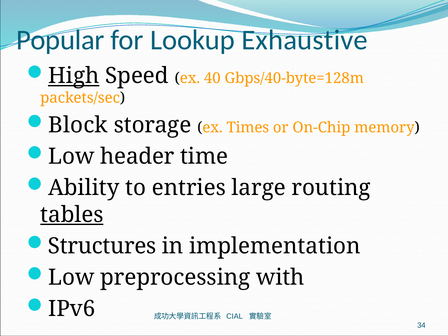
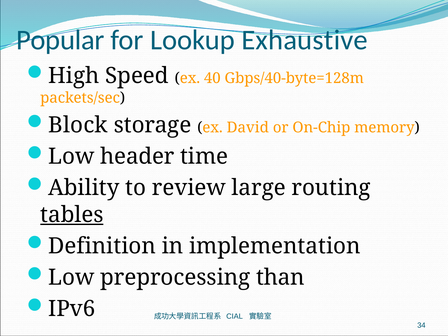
High underline: present -> none (74, 76)
Times: Times -> David (248, 128)
entries: entries -> review (189, 188)
Structures: Structures -> Definition (102, 246)
with: with -> than (280, 277)
